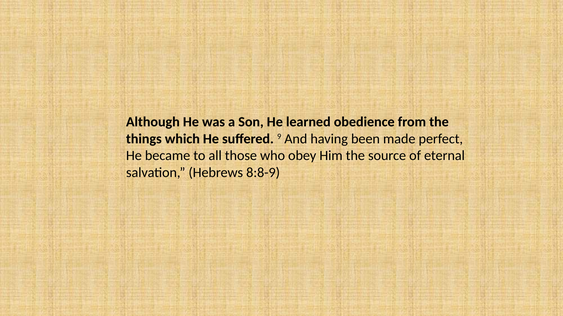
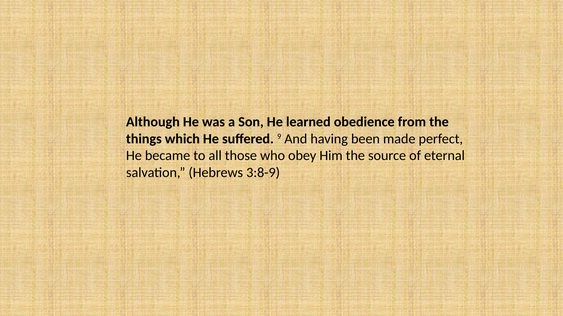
8:8-9: 8:8-9 -> 3:8-9 (263, 173)
